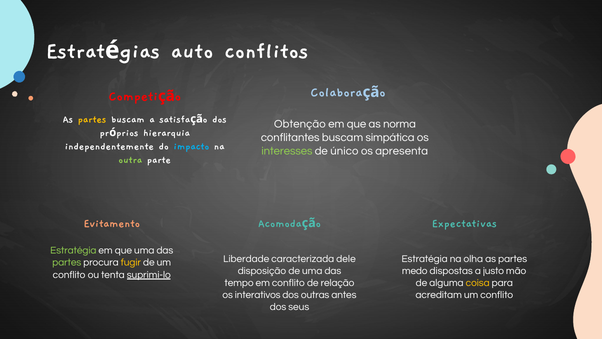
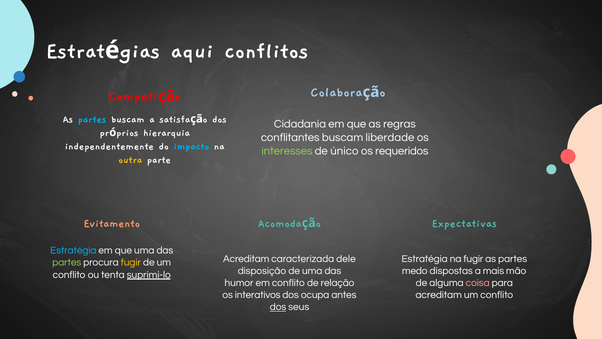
auto: auto -> aqui (192, 50)
partes colour: yellow -> light blue (92, 119)
Obtenção: Obtenção -> Cidadania (300, 124)
norma: norma -> regras (399, 124)
simpática: simpática -> liberdade (390, 137)
apresenta: apresenta -> requeridos (402, 151)
outra colour: light green -> yellow (130, 159)
Estratégia colour: light green -> light blue (73, 250)
Liberdade: Liberdade -> Acreditam (246, 259)
na olha: olha -> fugir (473, 259)
justo: justo -> mais (493, 271)
tempo: tempo -> humor (239, 283)
coisa colour: yellow -> pink (478, 283)
outras: outras -> ocupa (315, 295)
dos underline: none -> present (278, 307)
